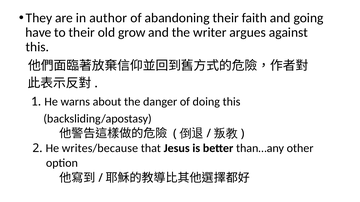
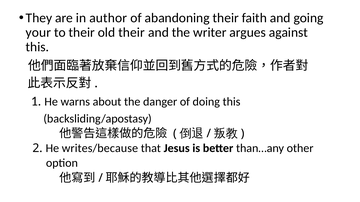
have: have -> your (38, 33)
old grow: grow -> their (132, 33)
